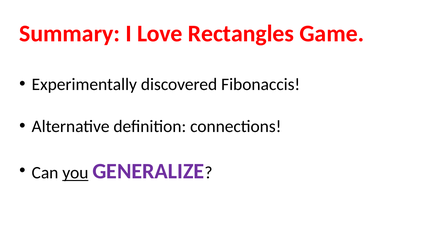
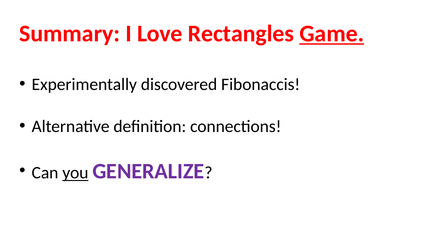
Game underline: none -> present (332, 34)
